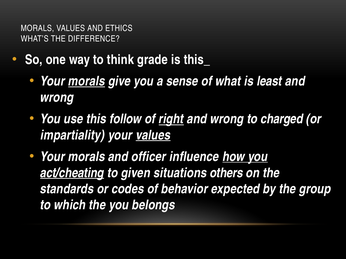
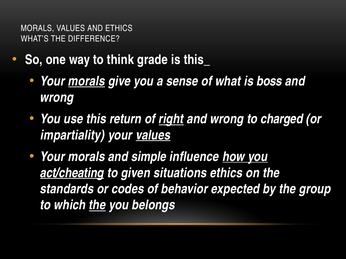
least: least -> boss (269, 81)
follow: follow -> return (126, 119)
officer: officer -> simple (149, 157)
situations others: others -> ethics (226, 173)
the underline: none -> present (97, 205)
